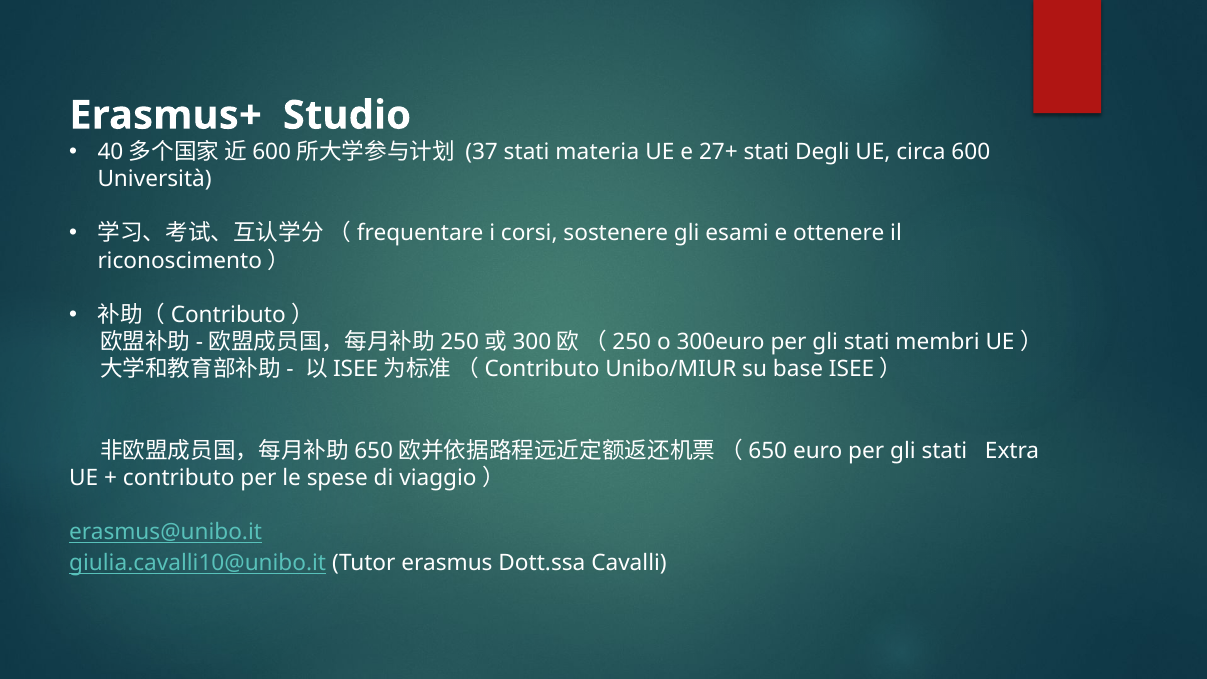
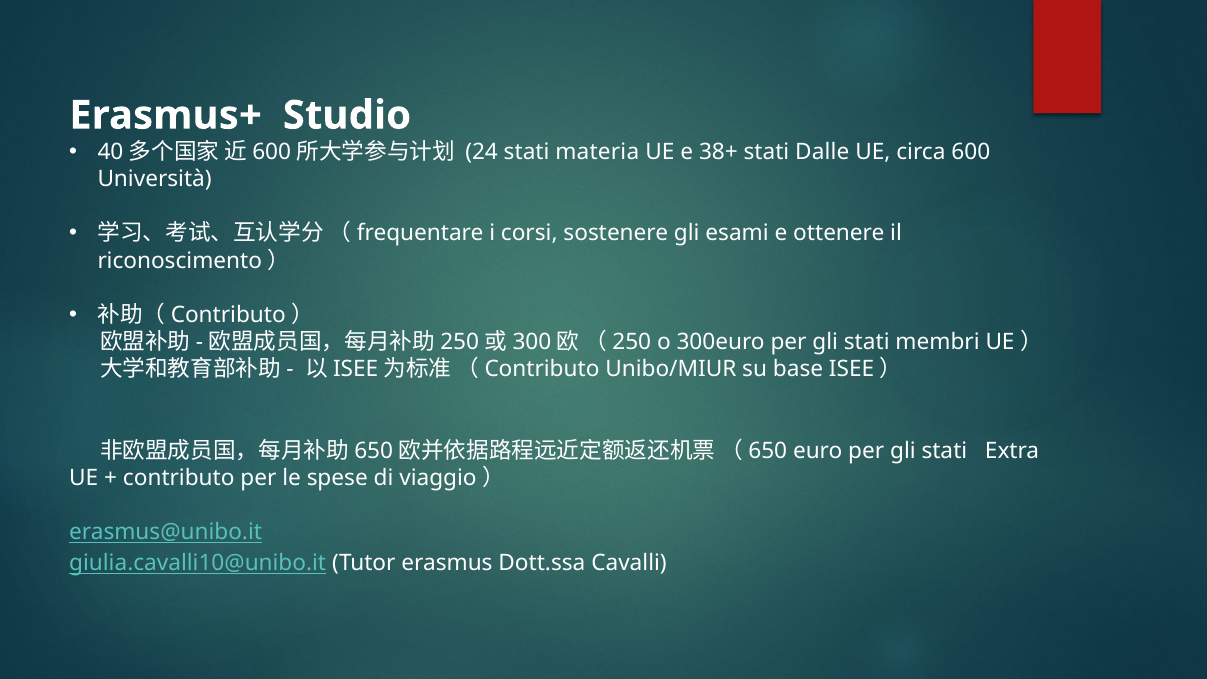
37: 37 -> 24 (482, 152)
27+: 27+ -> 38+ (718, 152)
Degli: Degli -> Dalle (822, 152)
